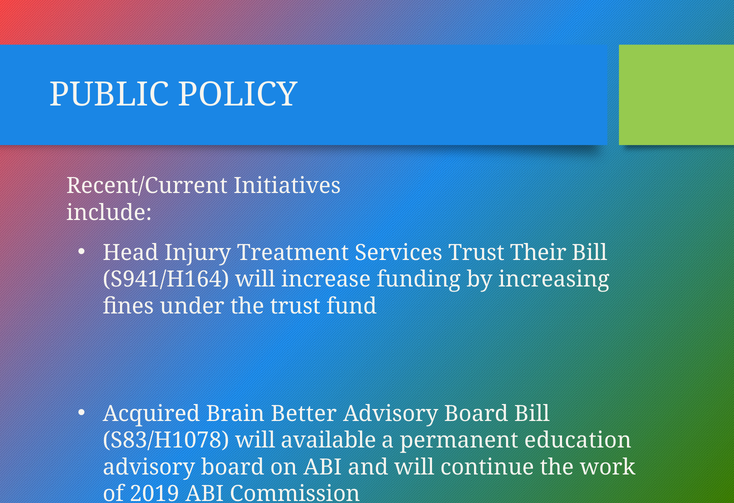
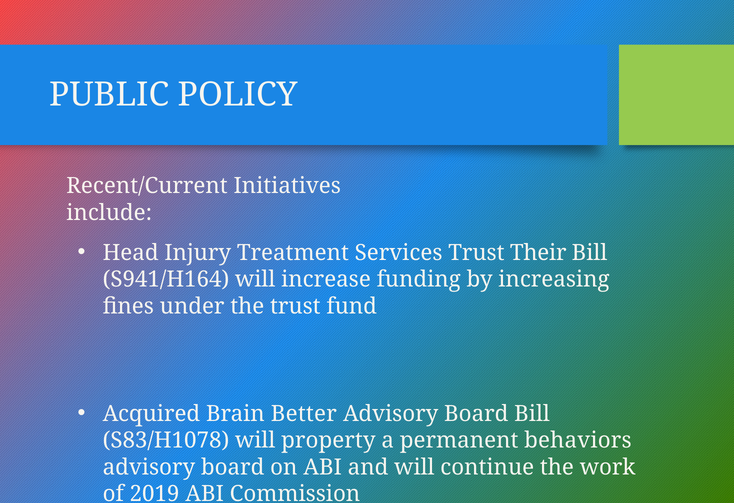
available: available -> property (328, 440)
education: education -> behaviors (578, 440)
